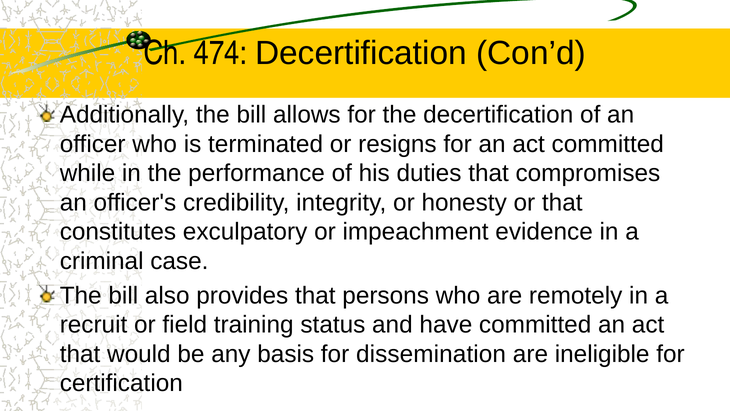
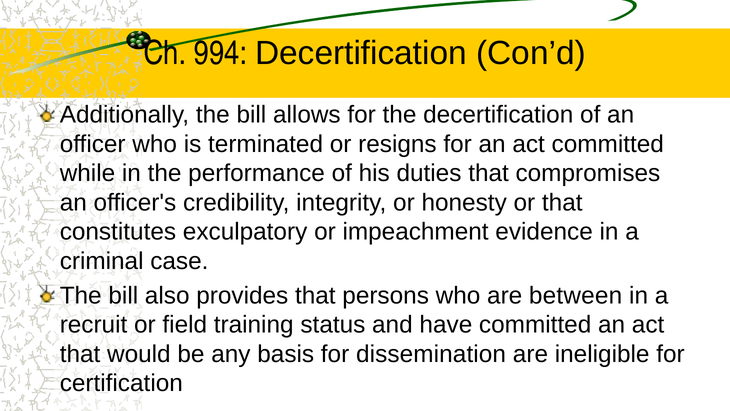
474: 474 -> 994 (221, 53)
remotely: remotely -> between (576, 295)
